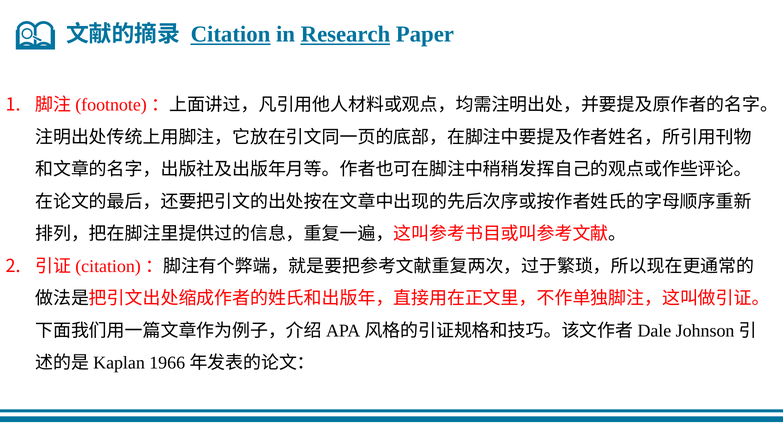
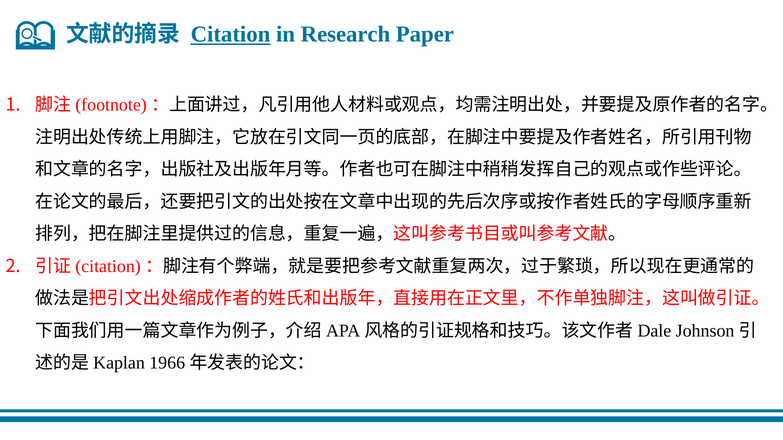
Research underline: present -> none (345, 34)
